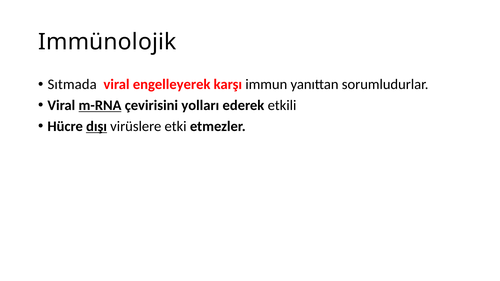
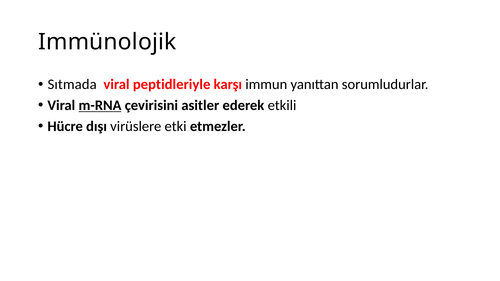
engelleyerek: engelleyerek -> peptidleriyle (172, 85)
yolları: yolları -> asitler (200, 106)
dışı underline: present -> none (97, 126)
